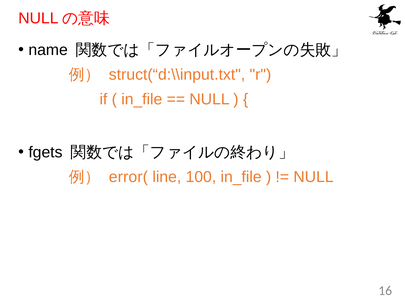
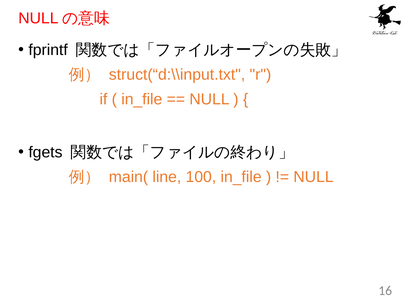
name: name -> fprintf (48, 50)
error(: error( -> main( (128, 177)
